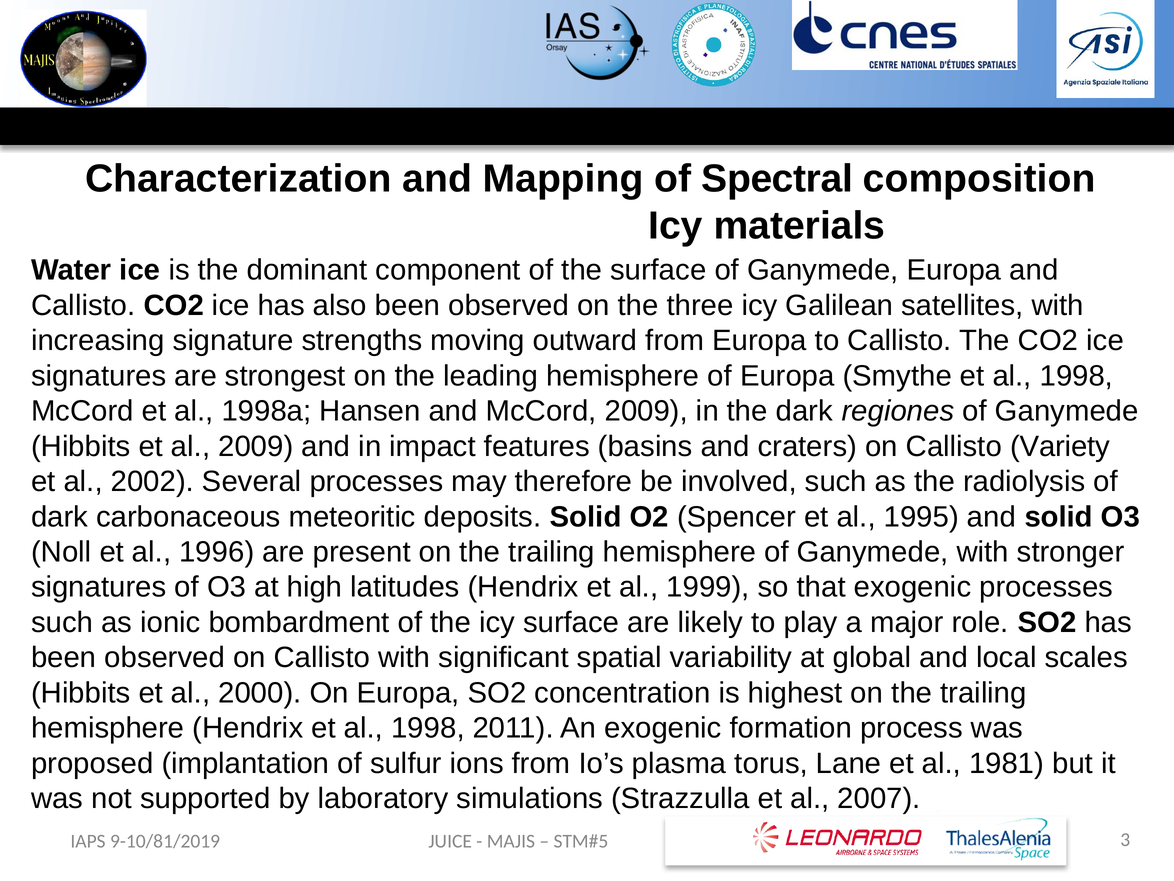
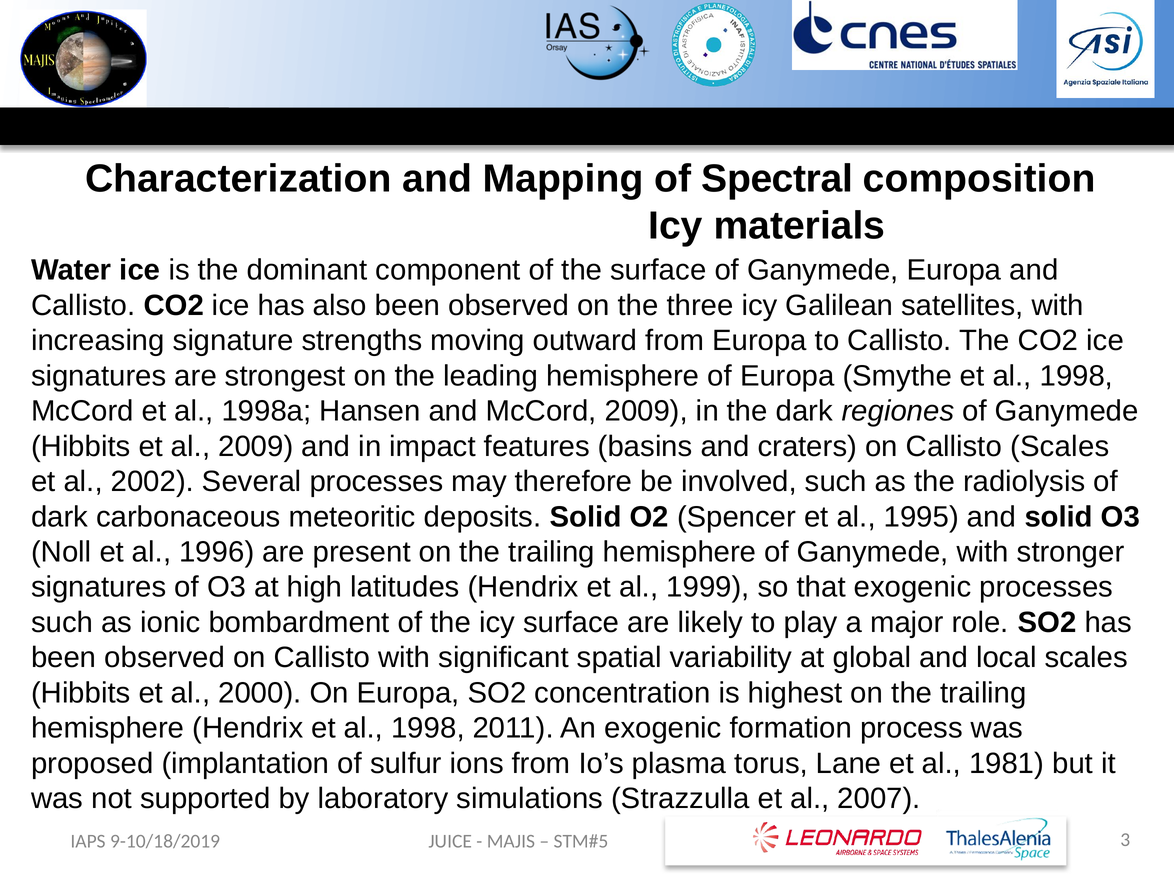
Callisto Variety: Variety -> Scales (1060, 446)
9-10/81/2019: 9-10/81/2019 -> 9-10/18/2019 (165, 841)
